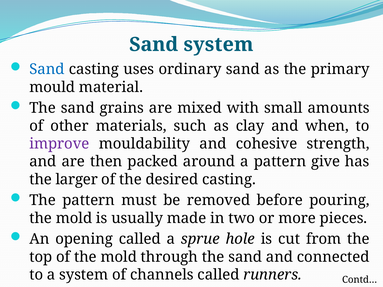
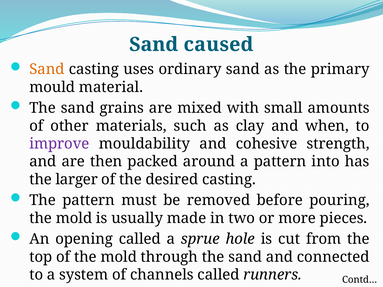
Sand system: system -> caused (218, 45)
Sand colour: blue -> orange (47, 69)
give: give -> into (326, 162)
